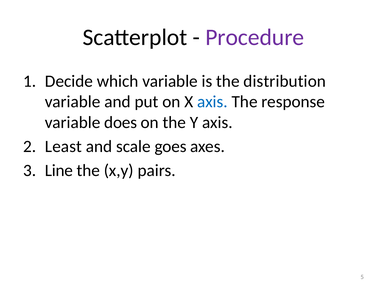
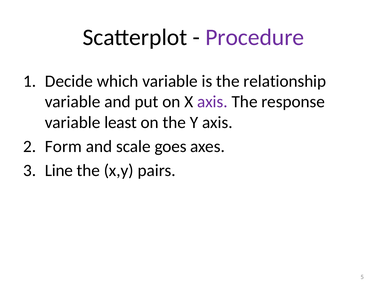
distribution: distribution -> relationship (285, 81)
axis colour: blue -> purple (212, 102)
does: does -> least (121, 122)
Least: Least -> Form (63, 147)
